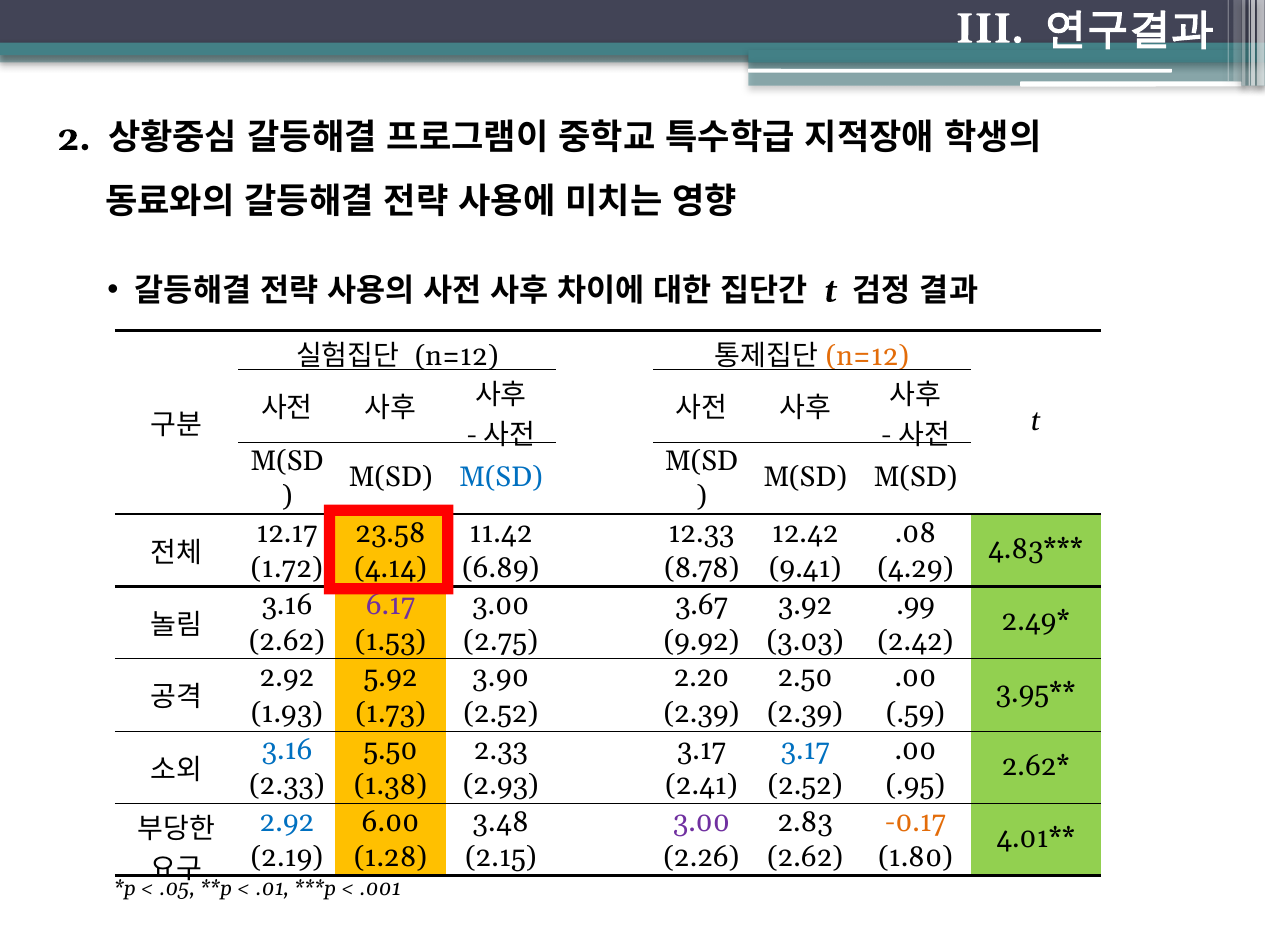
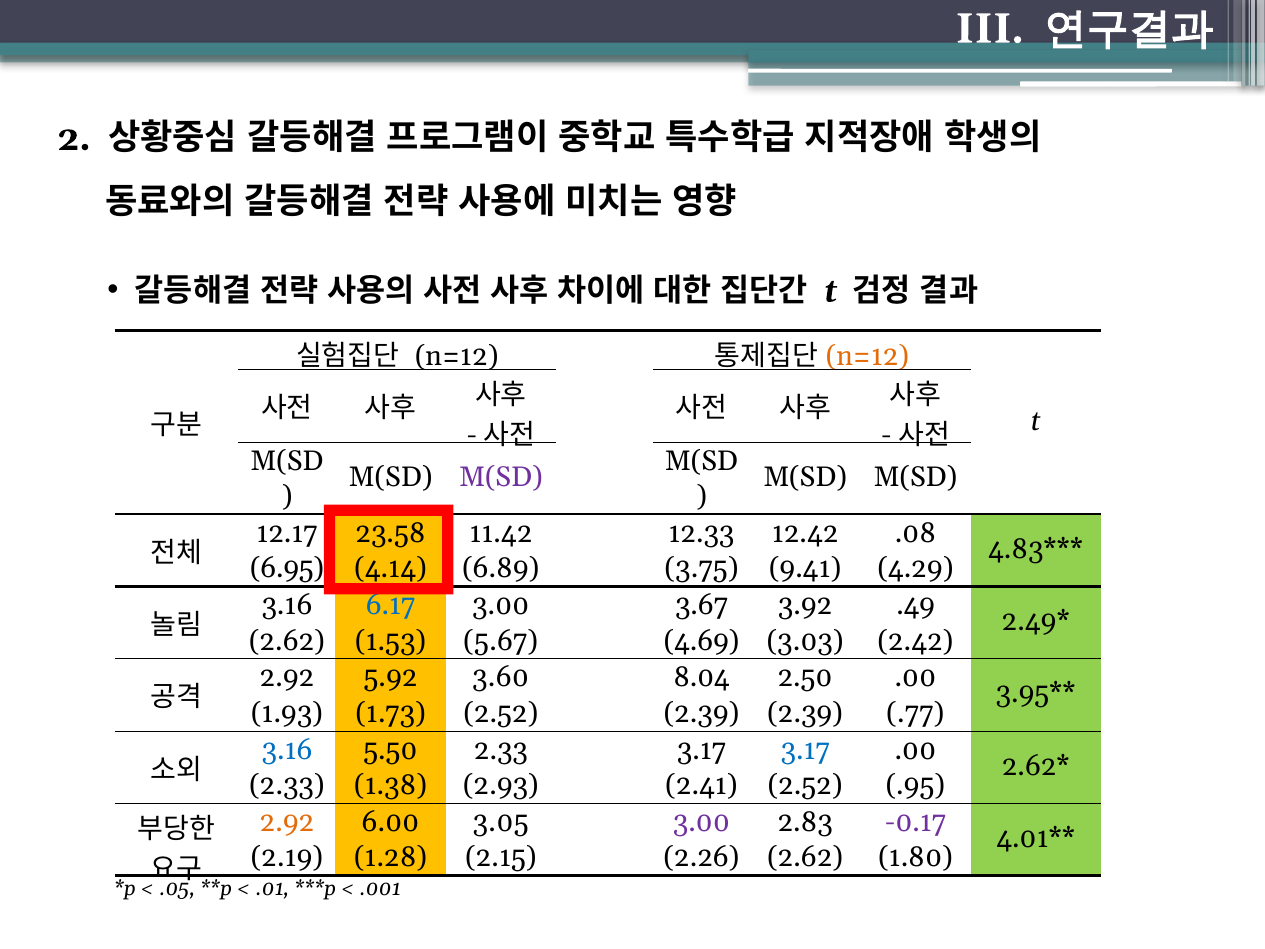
M(SD colour: blue -> purple (501, 477)
1.72: 1.72 -> 6.95 (287, 568)
8.78: 8.78 -> 3.75 (701, 568)
6.17 colour: purple -> blue (391, 605)
.99: .99 -> .49 (916, 605)
2.75: 2.75 -> 5.67 (501, 641)
9.92: 9.92 -> 4.69 (702, 641)
3.90: 3.90 -> 3.60 (501, 677)
2.20: 2.20 -> 8.04 (702, 677)
.59: .59 -> .77 (915, 713)
2.92 colour: blue -> orange (287, 822)
3.48: 3.48 -> 3.05 (501, 822)
-0.17 colour: orange -> purple (915, 822)
